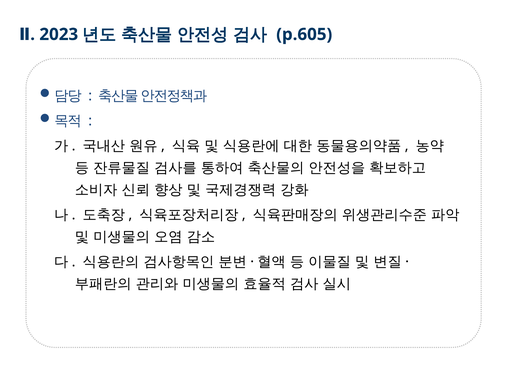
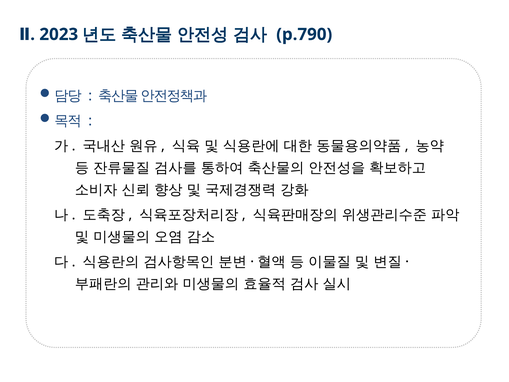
p.605: p.605 -> p.790 (304, 34)
